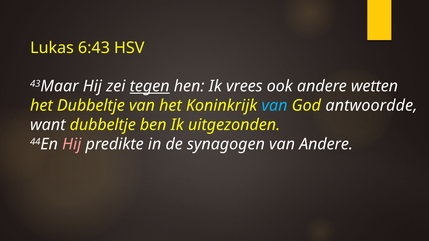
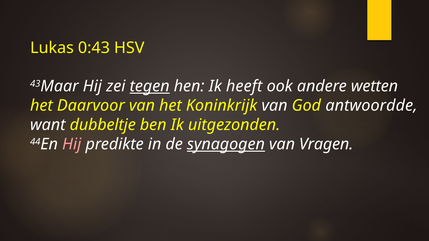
6:43: 6:43 -> 0:43 (94, 48)
vrees: vrees -> heeft (244, 86)
het Dubbeltje: Dubbeltje -> Daarvoor (91, 106)
van colour: light blue -> white (275, 106)
synagogen underline: none -> present (226, 144)
van Andere: Andere -> Vragen (326, 144)
